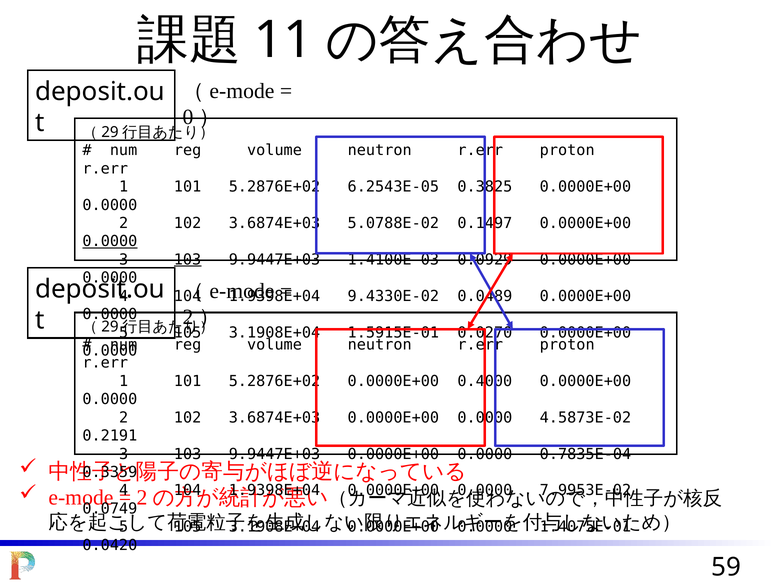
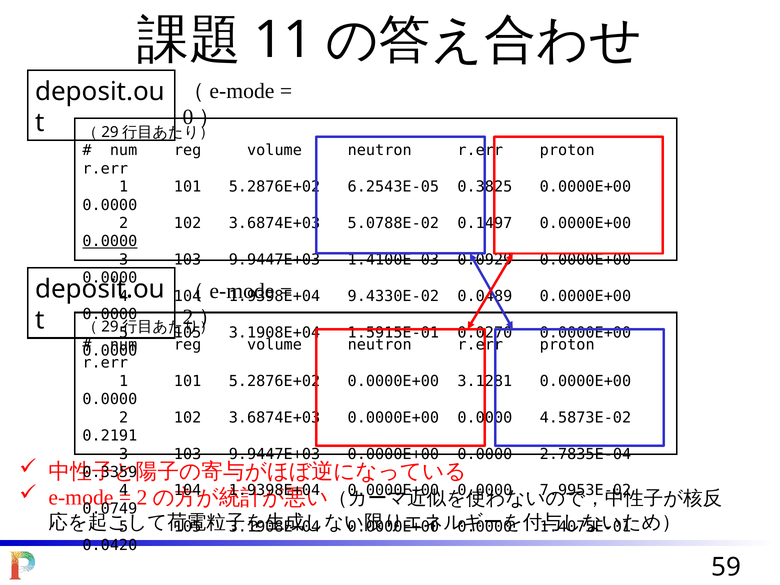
103 underline: present -> none (188, 260)
0.4000: 0.4000 -> 3.1281 (485, 381)
0.7835E-04: 0.7835E-04 -> 2.7835E-04 (585, 454)
